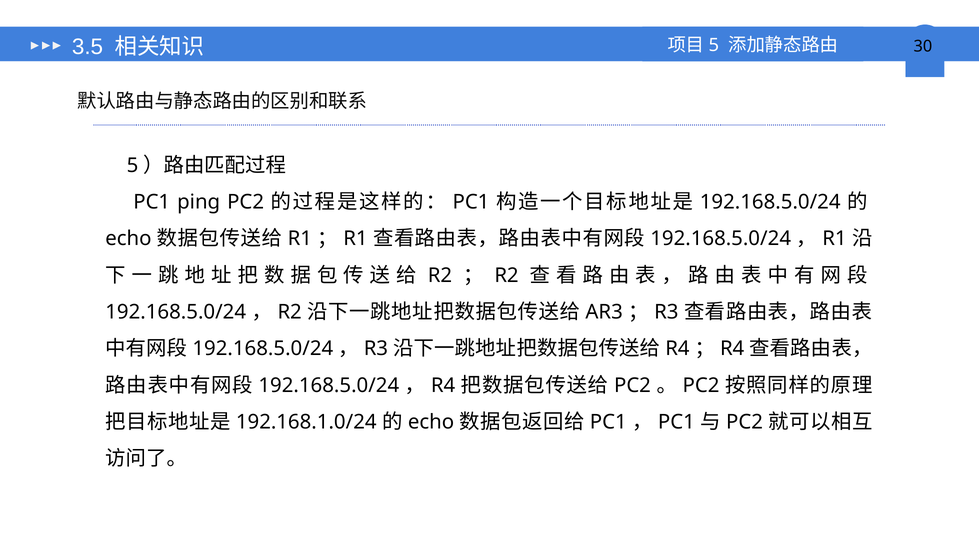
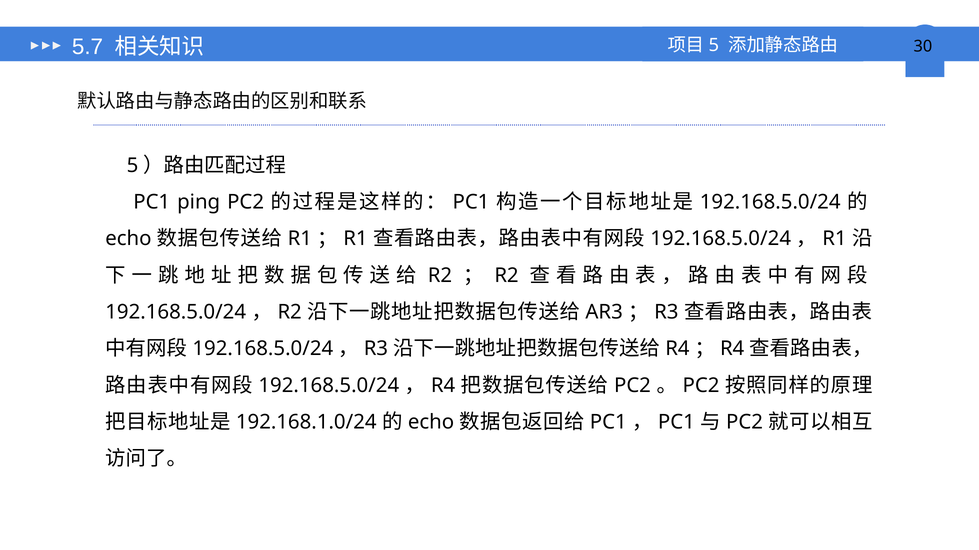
3.5: 3.5 -> 5.7 (88, 47)
